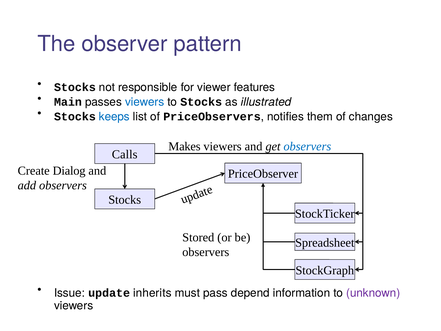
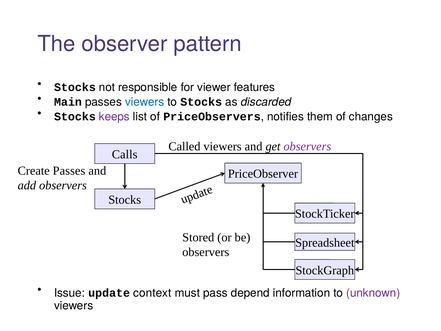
illustrated: illustrated -> discarded (266, 102)
keeps colour: blue -> purple (114, 117)
Makes: Makes -> Called (184, 146)
observers colour: blue -> purple (307, 146)
Create Dialog: Dialog -> Passes (69, 171)
inherits: inherits -> context (152, 293)
